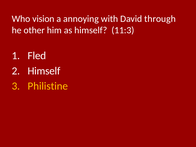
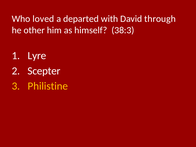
vision: vision -> loved (43, 19)
annoying: annoying -> departed (81, 19)
11:3: 11:3 -> 38:3 (123, 30)
Fled: Fled -> Lyre (37, 56)
Himself: Himself -> Scepter (44, 71)
